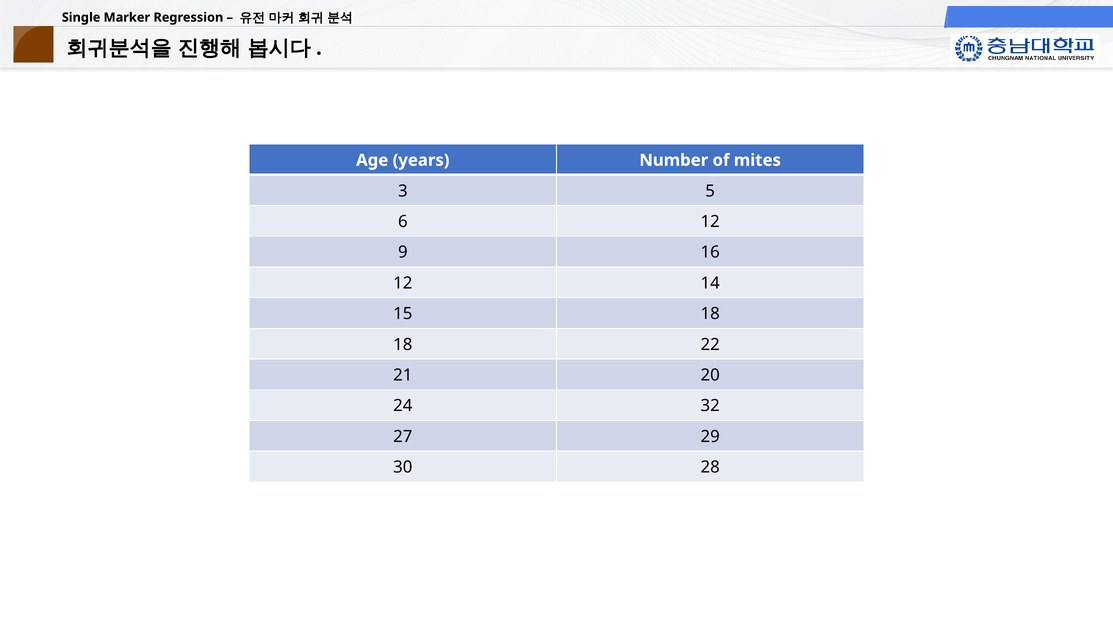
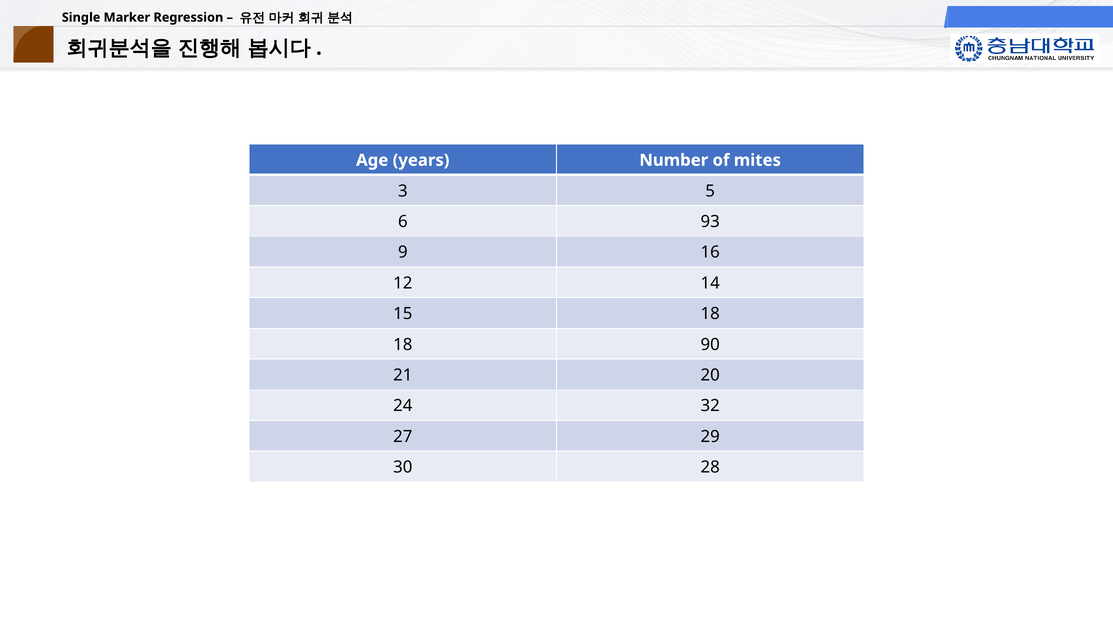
6 12: 12 -> 93 (710, 222)
22: 22 -> 90 (710, 345)
